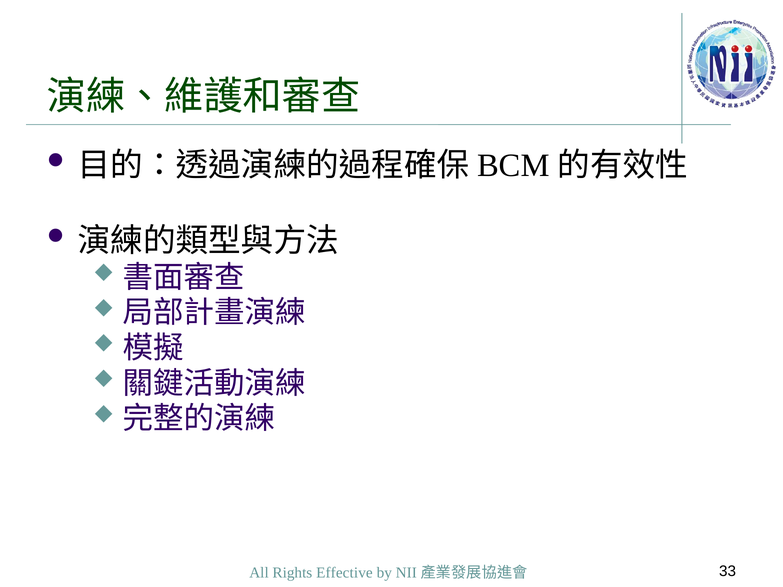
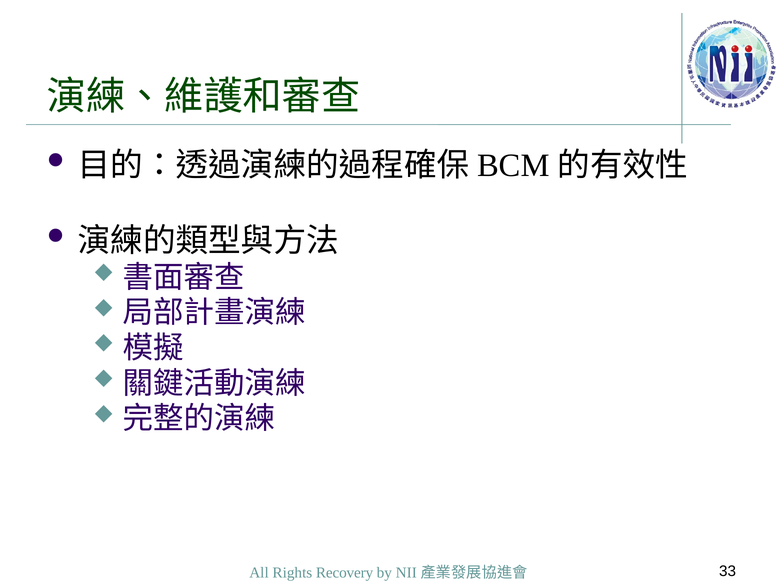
Effective: Effective -> Recovery (345, 573)
